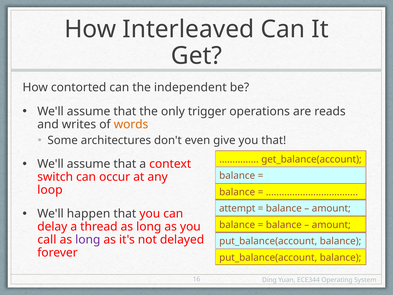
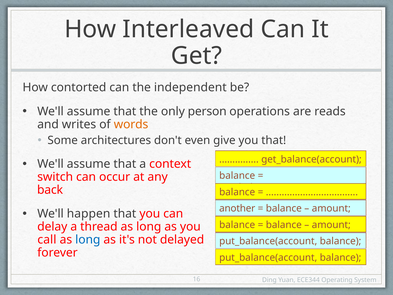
trigger: trigger -> person (207, 111)
loop: loop -> back (50, 190)
attempt: attempt -> another (237, 208)
long colour: purple -> blue (88, 240)
